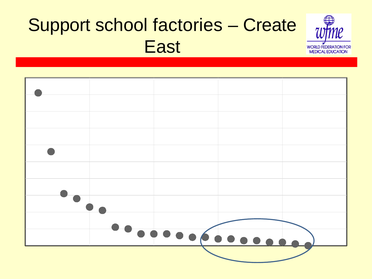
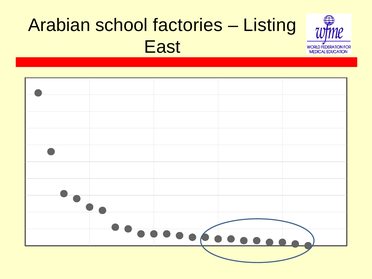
Support: Support -> Arabian (59, 25)
Create: Create -> Listing (270, 25)
